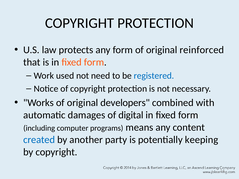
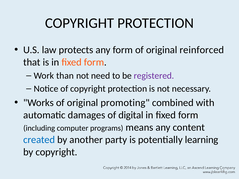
used: used -> than (65, 76)
registered colour: blue -> purple (154, 76)
developers: developers -> promoting (125, 103)
keeping: keeping -> learning (202, 140)
